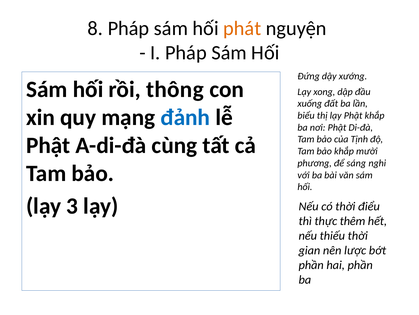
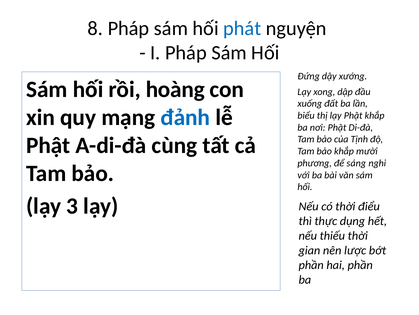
phát colour: orange -> blue (242, 28)
thông: thông -> hoàng (175, 89)
thêm: thêm -> dụng (352, 220)
